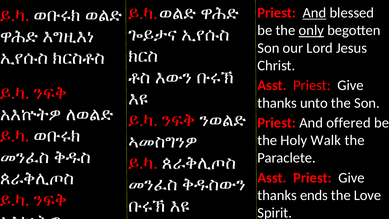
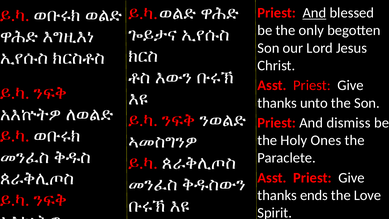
only underline: present -> none (311, 30)
offered: offered -> dismiss (349, 123)
Walk: Walk -> Ones (326, 140)
